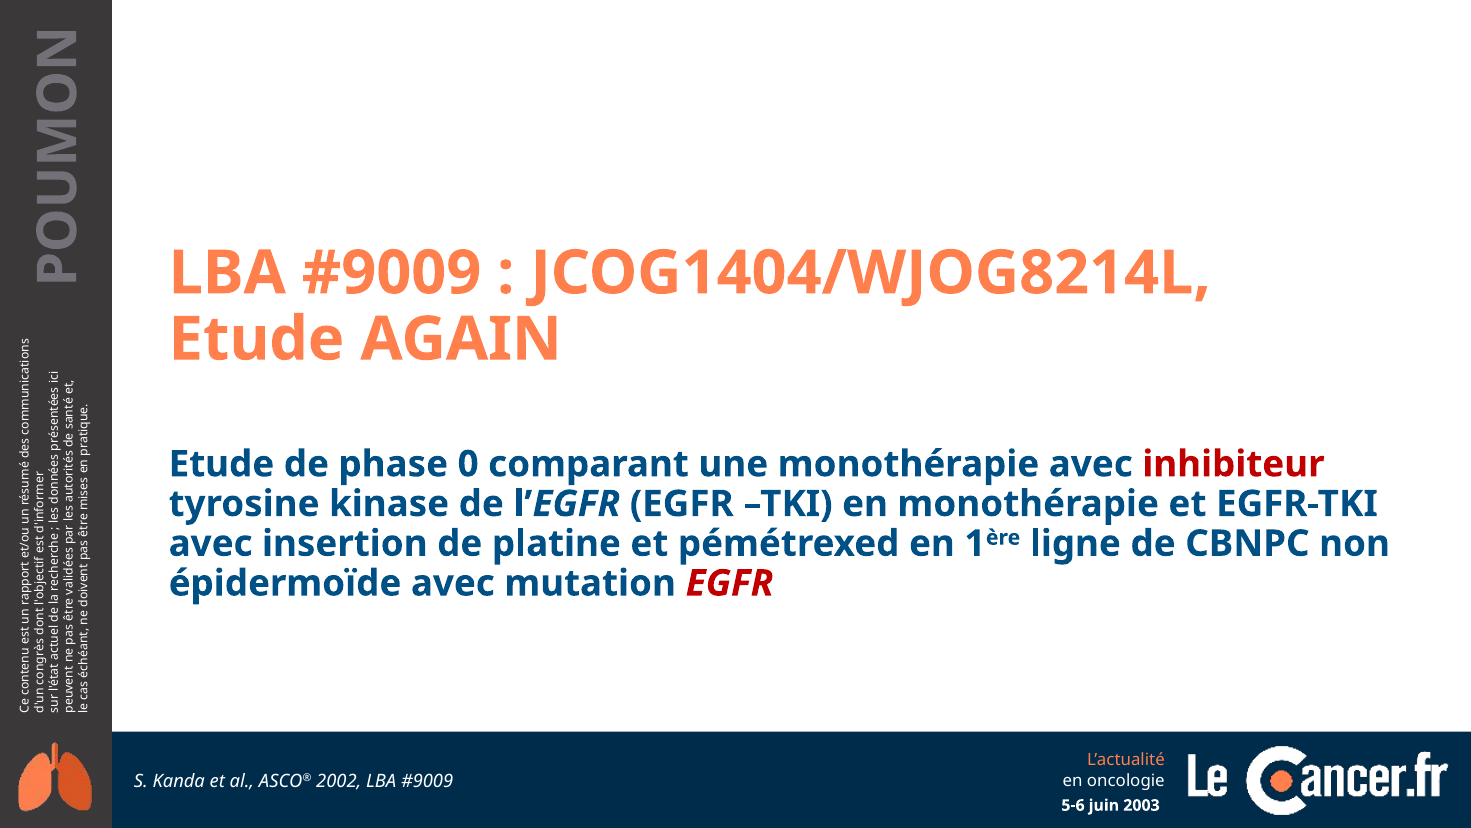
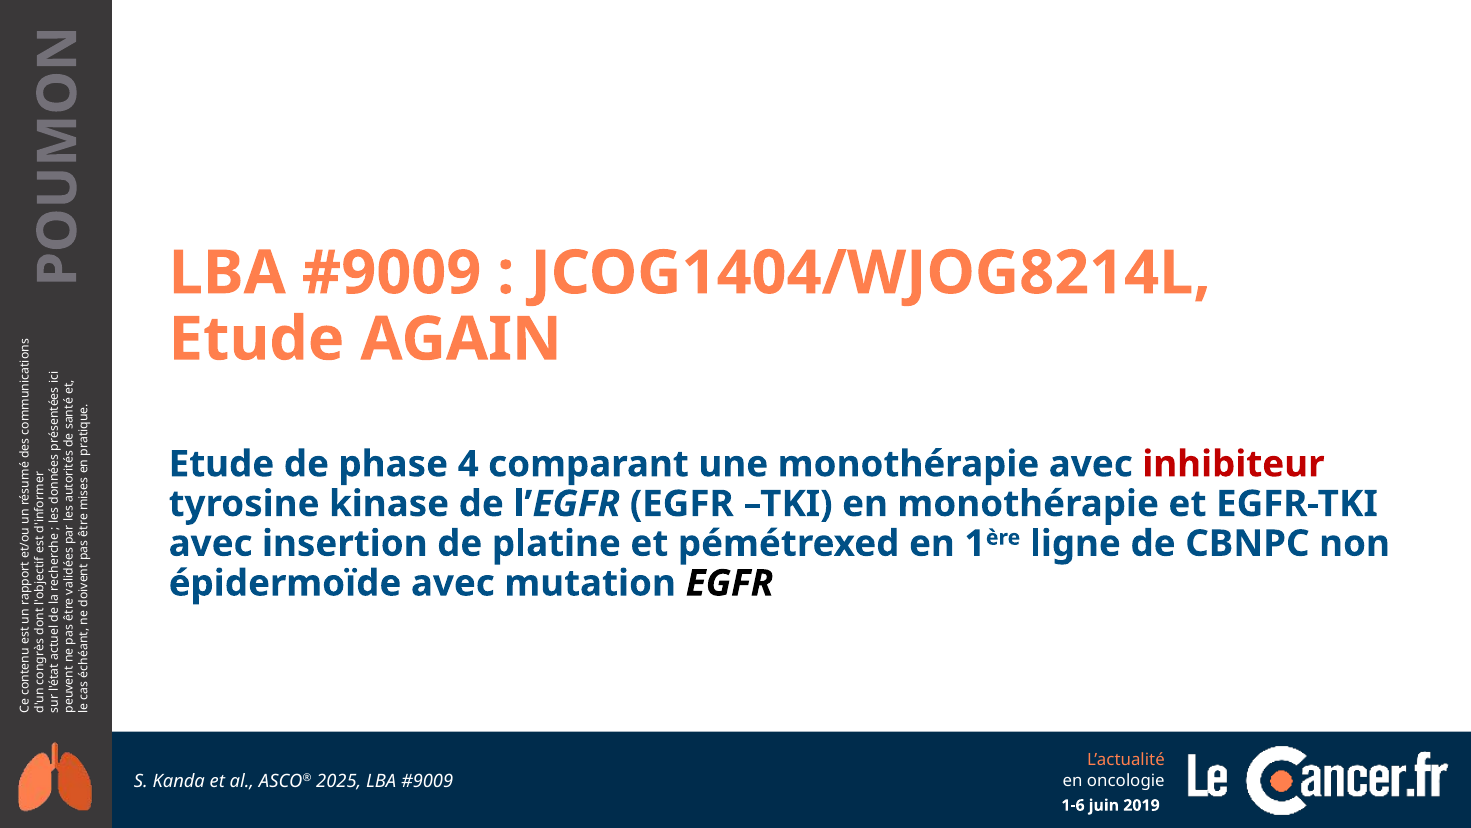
0: 0 -> 4 (468, 464)
EGFR colour: red -> black (730, 583)
2002: 2002 -> 2025 (339, 781)
5-6: 5-6 -> 1-6 (1073, 805)
2003: 2003 -> 2019 (1141, 805)
